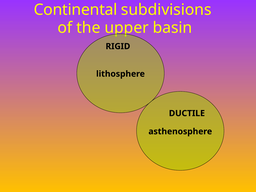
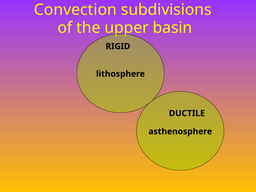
Continental: Continental -> Convection (75, 10)
